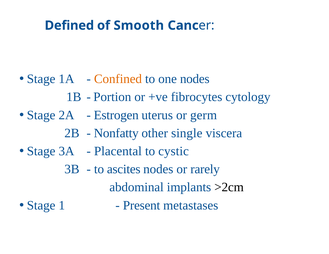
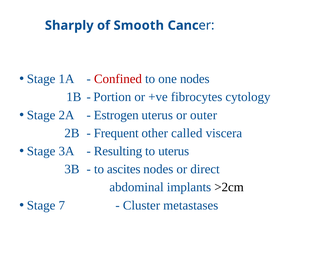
Defined: Defined -> Sharply (69, 25)
Confined colour: orange -> red (118, 79)
germ: germ -> outer (204, 115)
Nonfatty: Nonfatty -> Frequent (116, 133)
single: single -> called (187, 133)
Placental: Placental -> Resulting (118, 151)
to cystic: cystic -> uterus (174, 151)
rarely: rarely -> direct (205, 169)
1: 1 -> 7 (62, 205)
Present: Present -> Cluster (141, 205)
